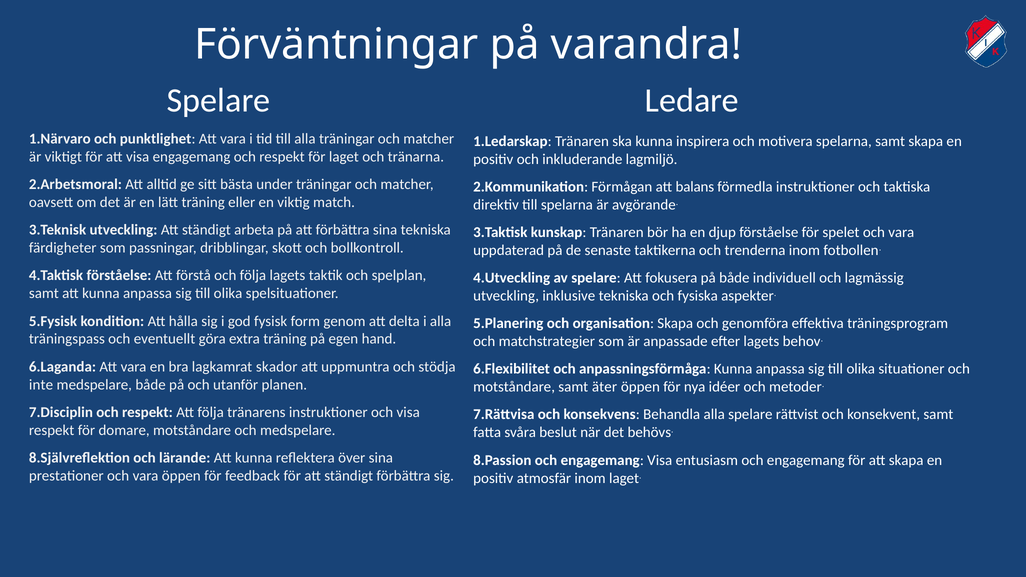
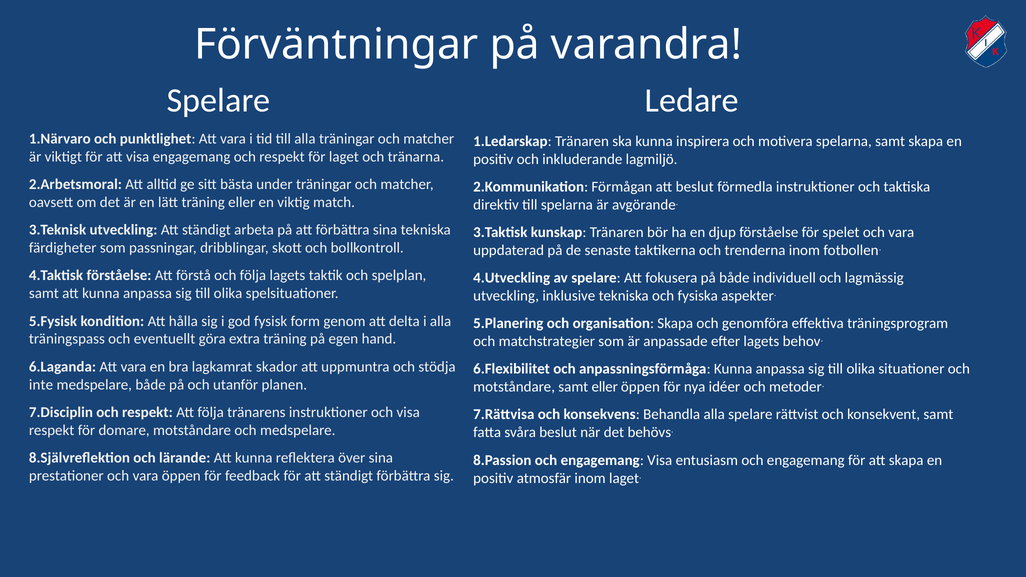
att balans: balans -> beslut (695, 187)
samt äter: äter -> eller (605, 387)
